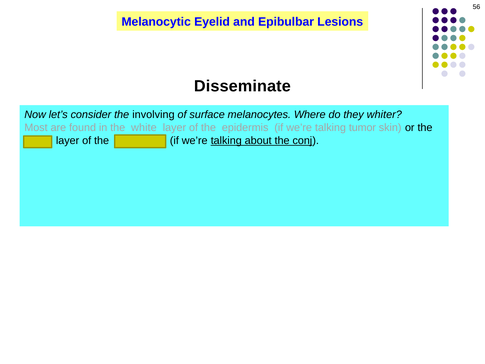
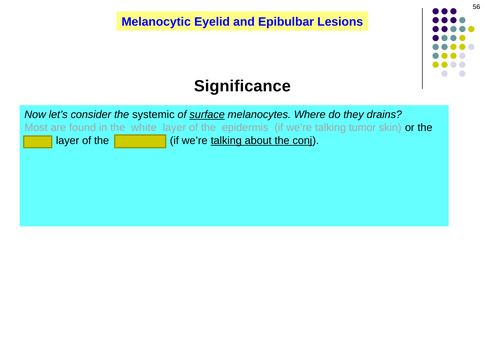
Disseminate: Disseminate -> Significance (242, 86)
involving: involving -> systemic (153, 115)
surface underline: none -> present (207, 115)
whiter: whiter -> drains (384, 115)
